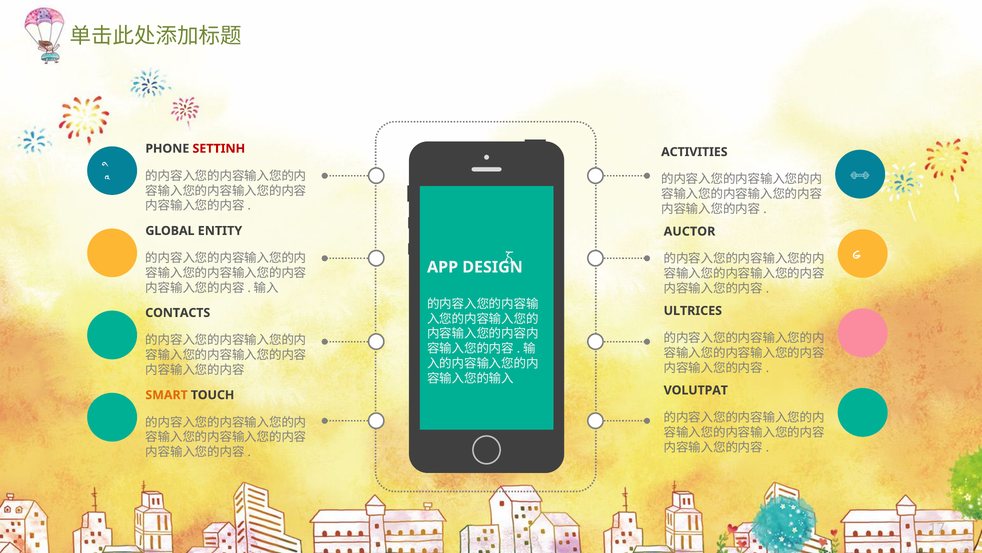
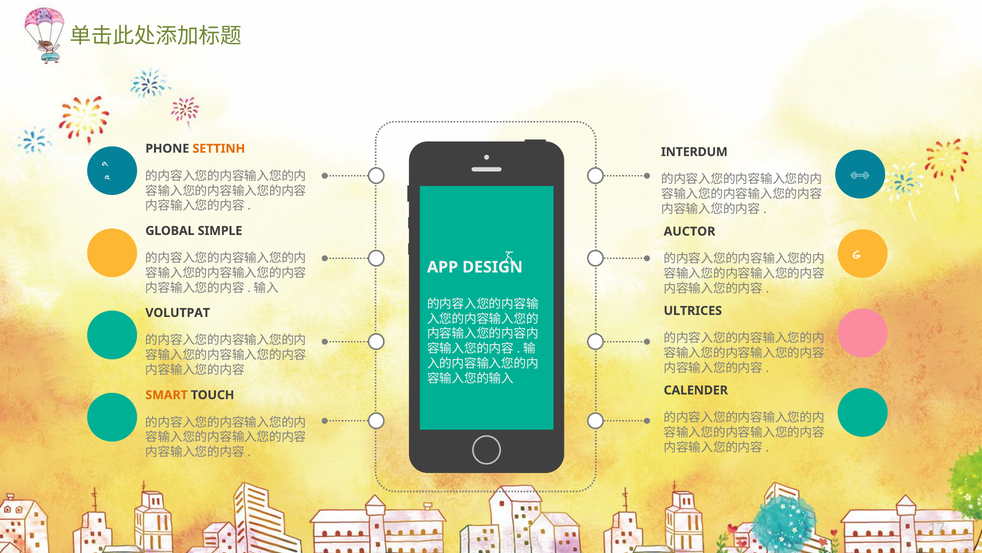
SETTINH colour: red -> orange (219, 148)
ACTIVITIES: ACTIVITIES -> INTERDUM (694, 152)
ENTITY: ENTITY -> SIMPLE (220, 231)
CONTACTS: CONTACTS -> VOLUTPAT (178, 312)
VOLUTPAT: VOLUTPAT -> CALENDER (696, 390)
